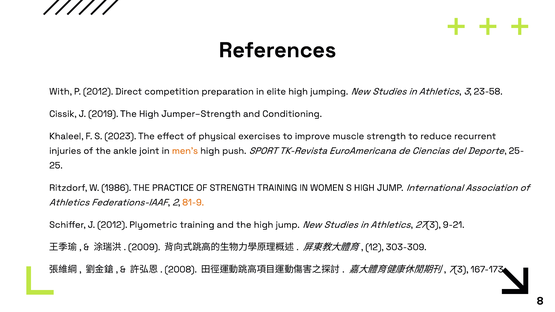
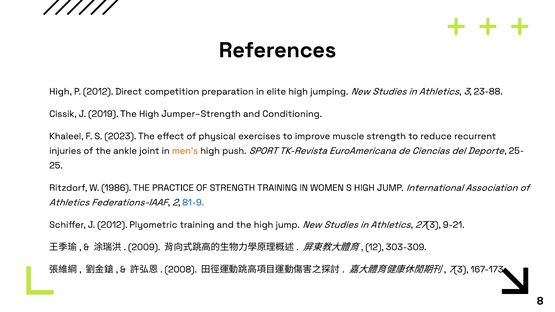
With: With -> High (61, 92)
23-58: 23-58 -> 23-88 (488, 92)
81-9 colour: orange -> blue (193, 203)
